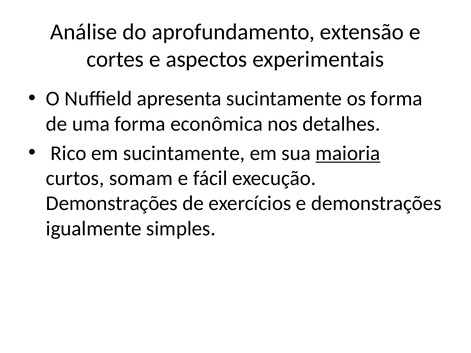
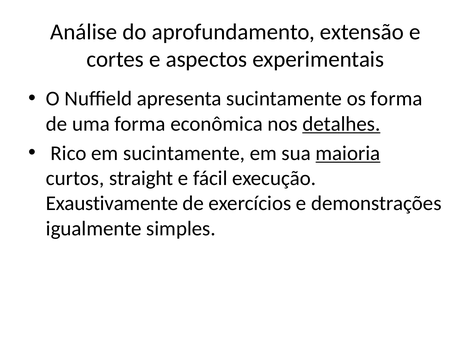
detalhes underline: none -> present (341, 124)
somam: somam -> straight (141, 178)
Demonstrações: Demonstrações -> Exaustivamente (112, 204)
